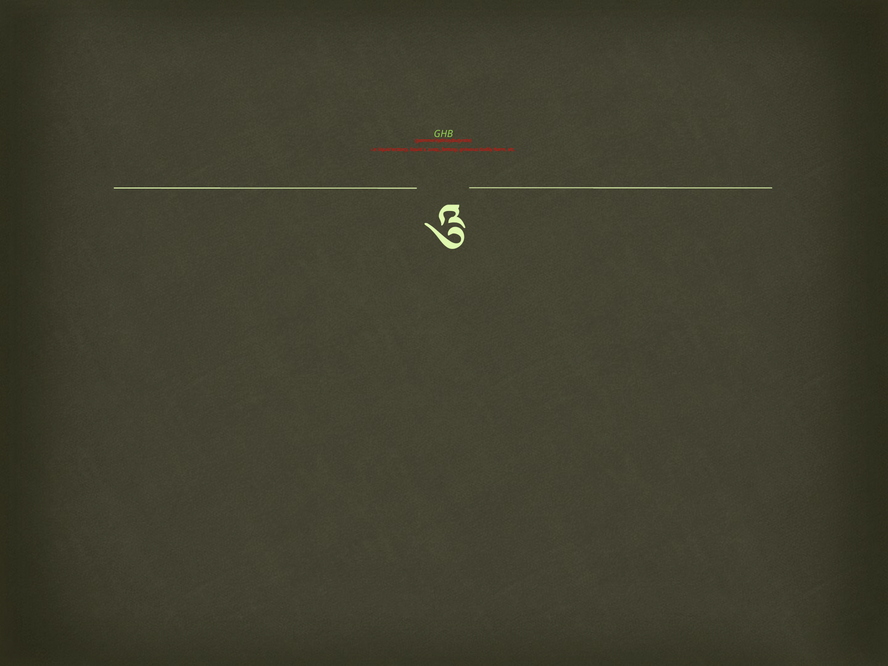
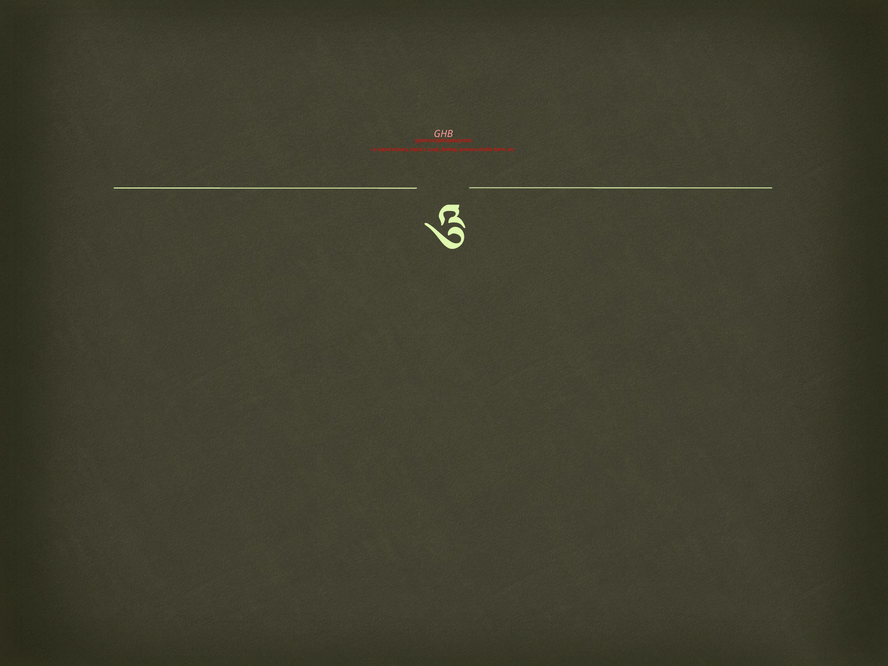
GHB colour: light green -> pink (443, 134)
